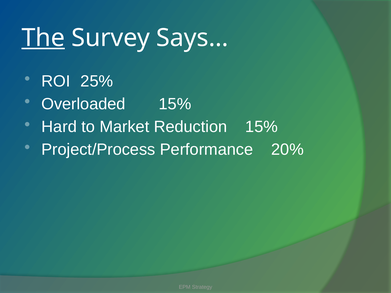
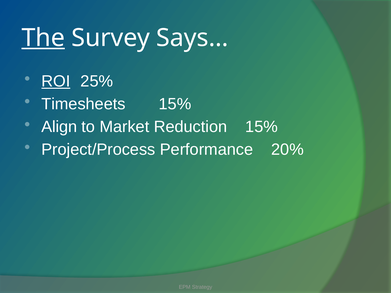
ROI underline: none -> present (56, 81)
Overloaded: Overloaded -> Timesheets (83, 104)
Hard: Hard -> Align (59, 127)
